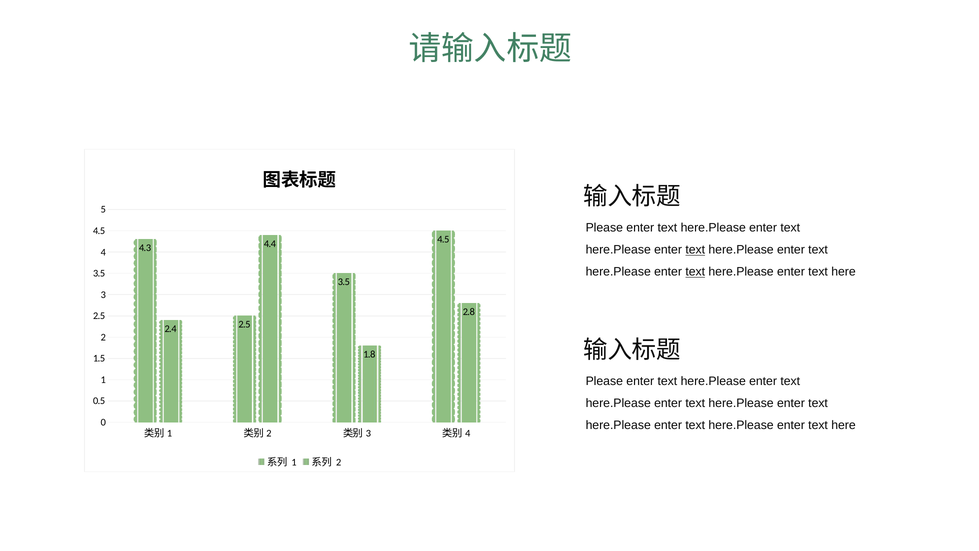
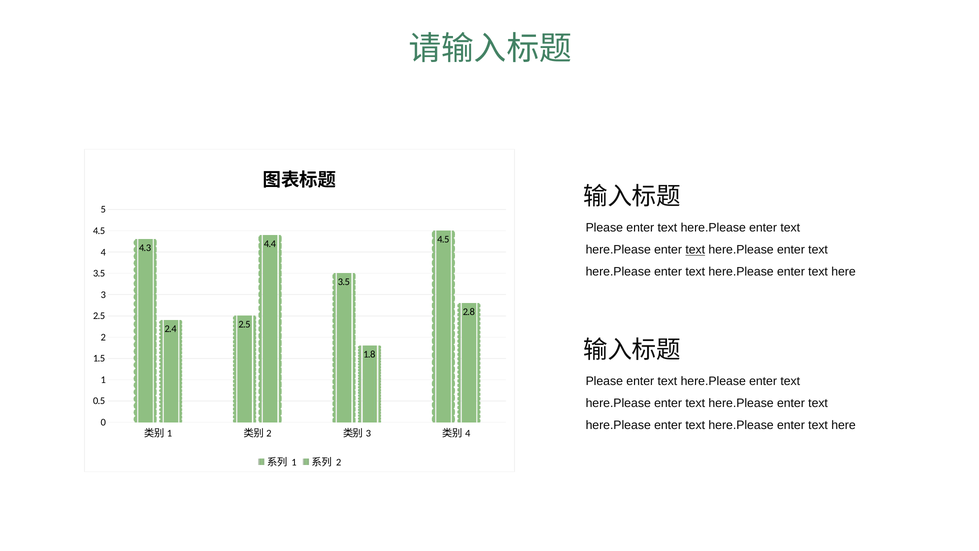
text underline: present -> none (695, 272)
